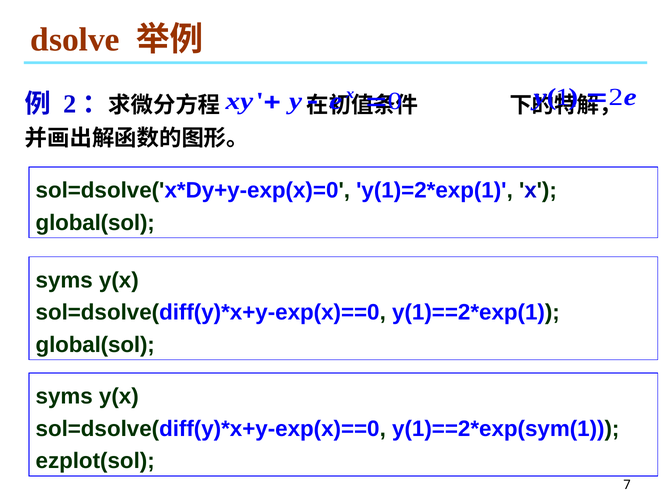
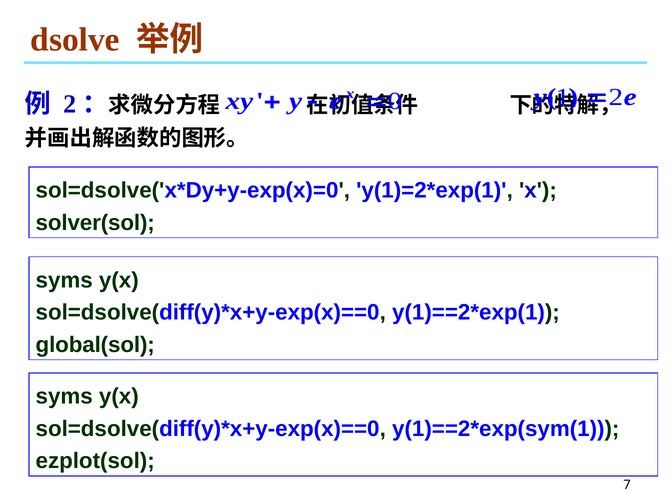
global(sol: global(sol -> solver(sol (95, 223)
